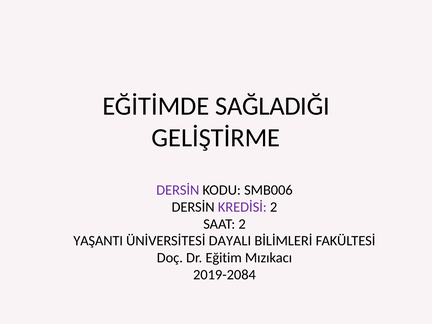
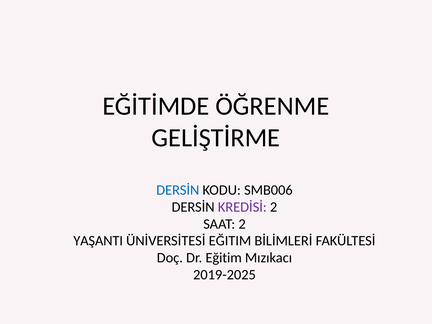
SAĞLADIĞI: SAĞLADIĞI -> ÖĞRENME (272, 106)
DERSİN colour: purple -> blue (178, 190)
ÜNİVERSİTESİ DAYALI: DAYALI -> EĞITIM (230, 241)
2019-2084: 2019-2084 -> 2019-2025 (224, 275)
